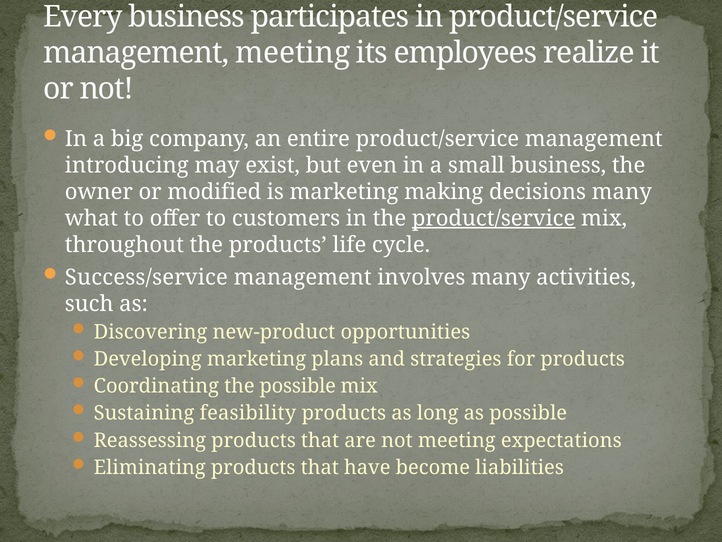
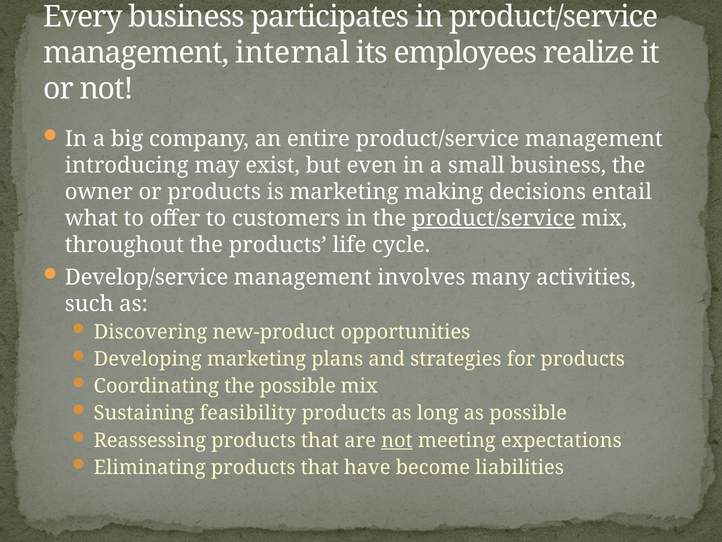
management meeting: meeting -> internal (293, 53)
or modified: modified -> products (214, 192)
decisions many: many -> entail (622, 192)
Success/service: Success/service -> Develop/service (147, 277)
not underline: none -> present (397, 440)
